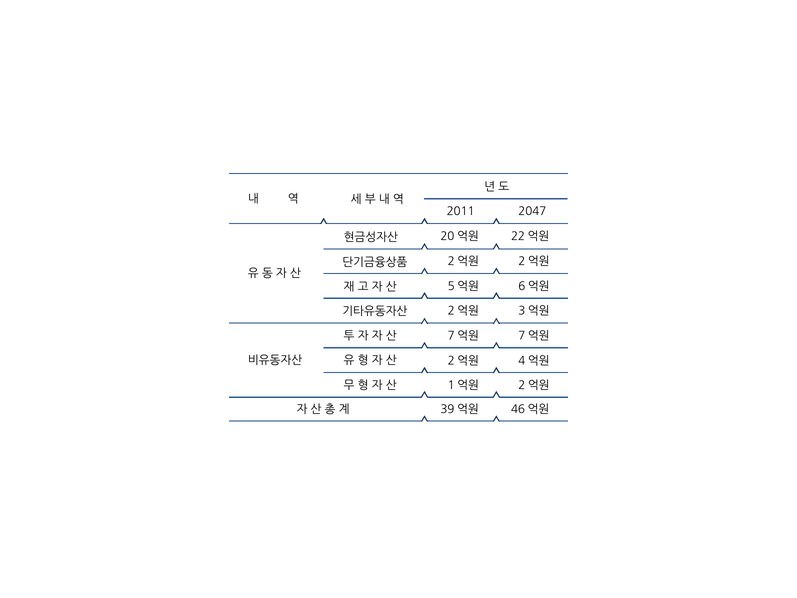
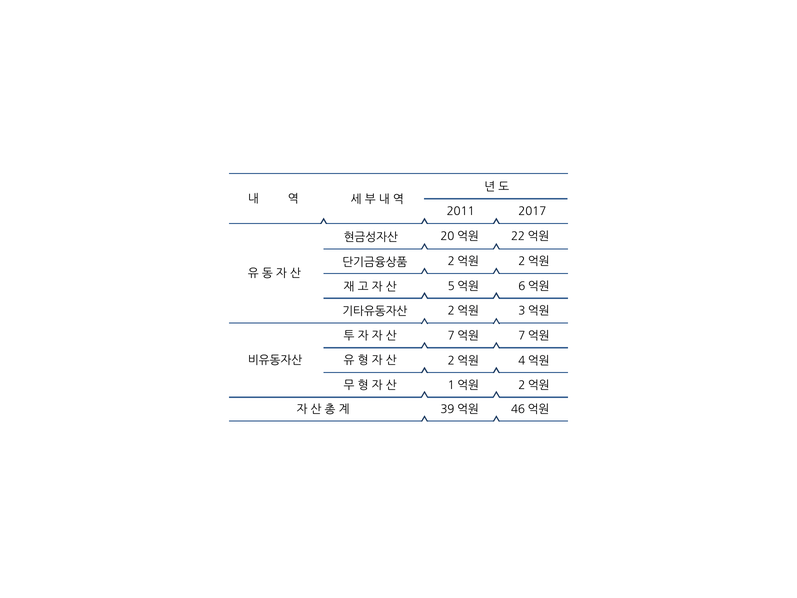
2047: 2047 -> 2017 (532, 211)
